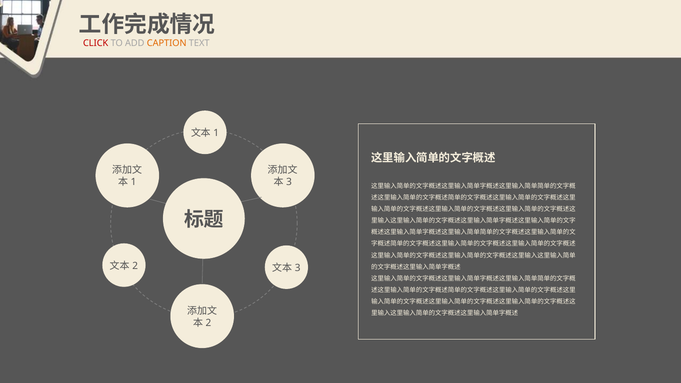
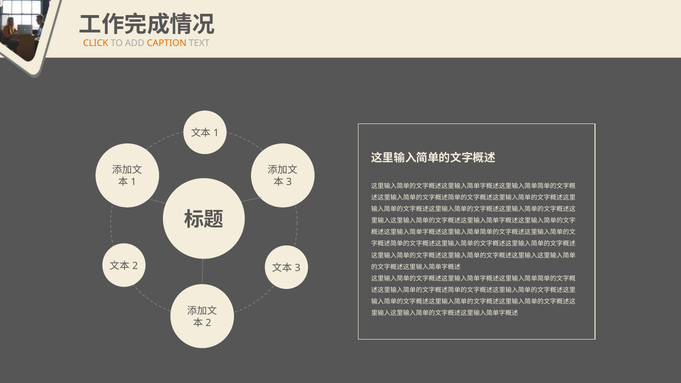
CLICK colour: red -> orange (96, 43)
